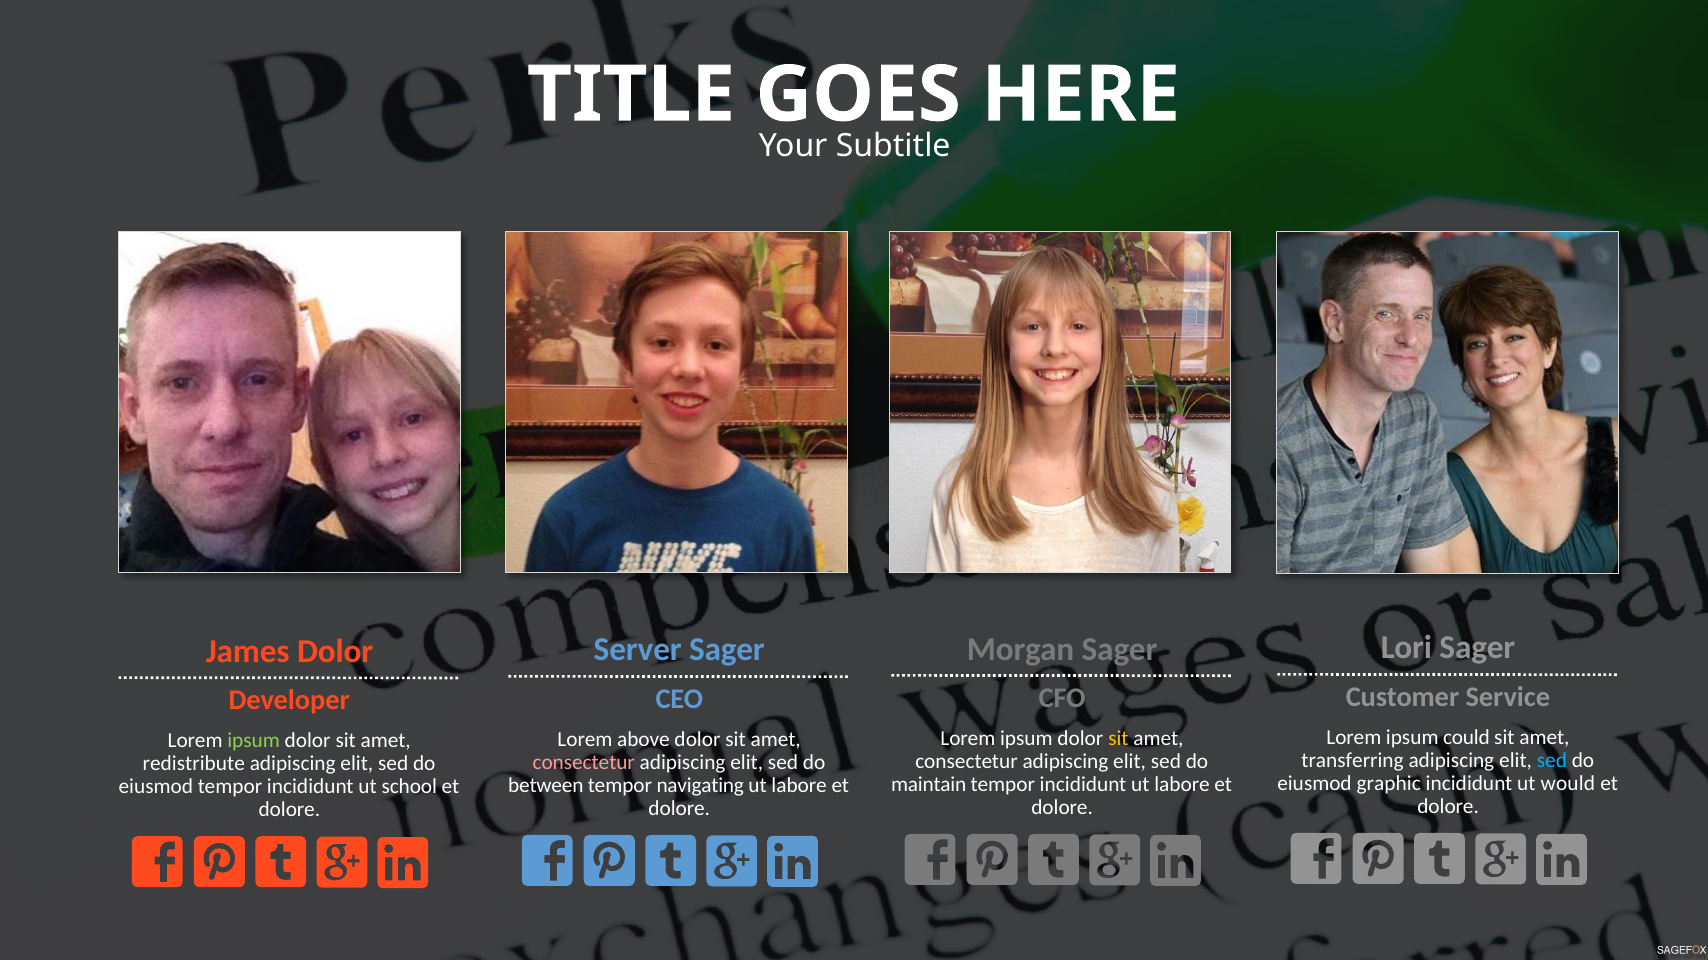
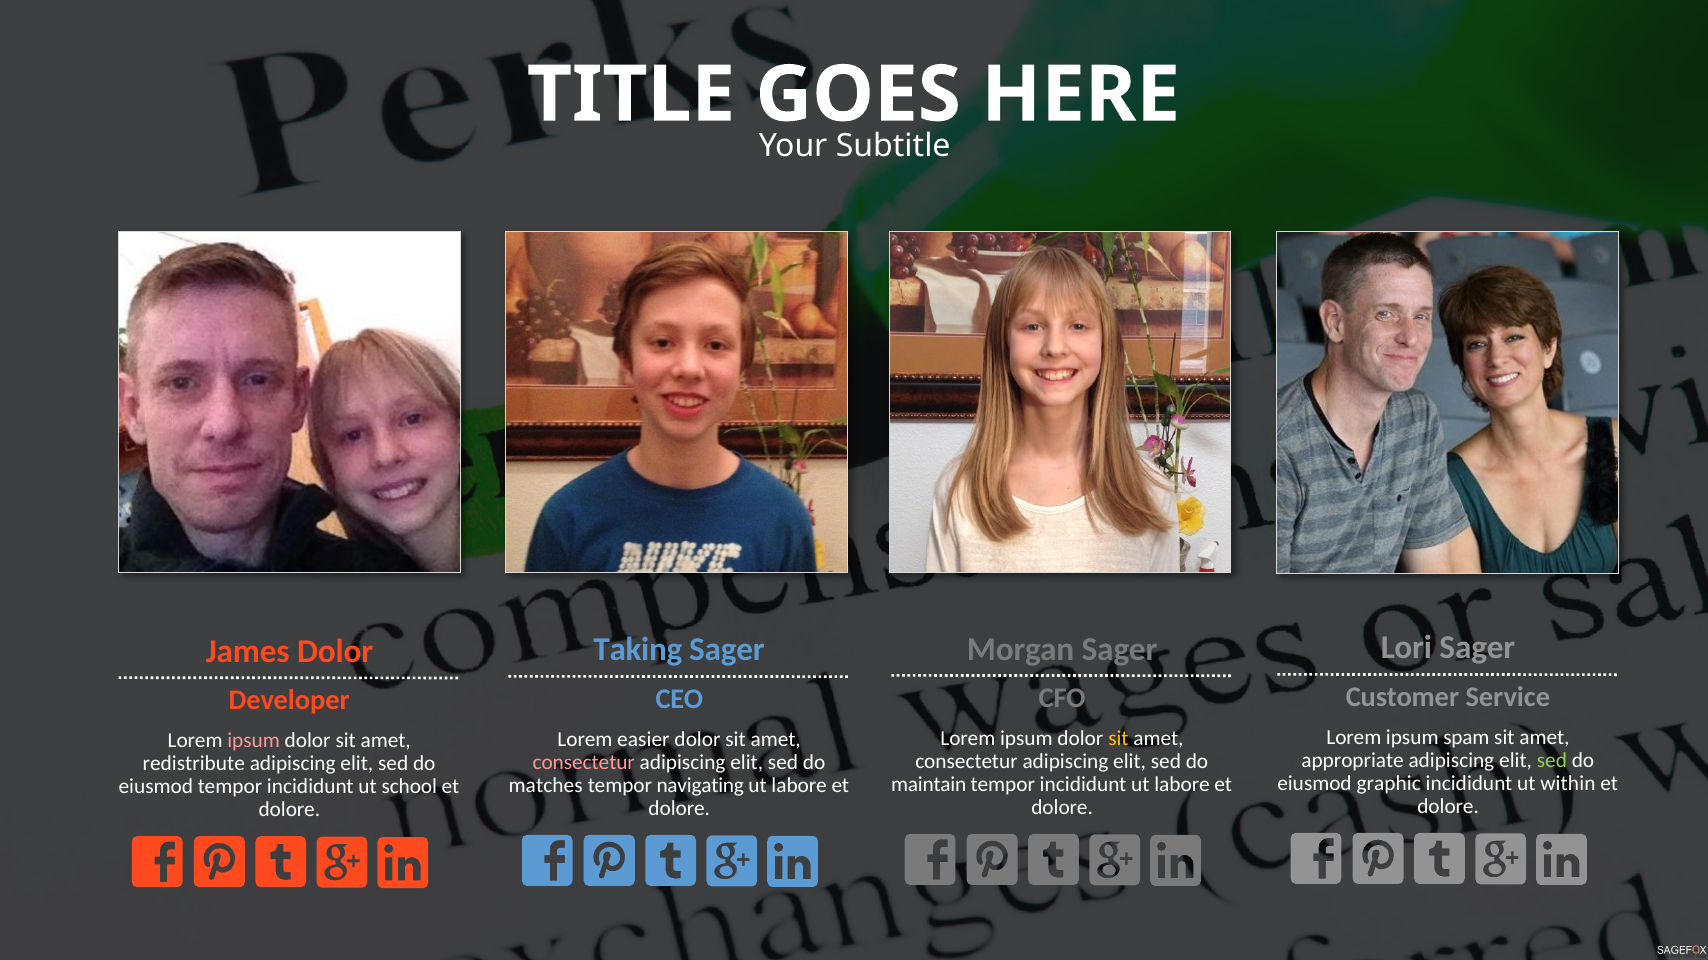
Server: Server -> Taking (638, 650)
could: could -> spam (1466, 738)
above: above -> easier (643, 740)
ipsum colour: light green -> pink (254, 741)
transferring: transferring -> appropriate (1353, 761)
sed colour: light blue -> light green (1552, 761)
would: would -> within (1568, 784)
between: between -> matches (546, 786)
